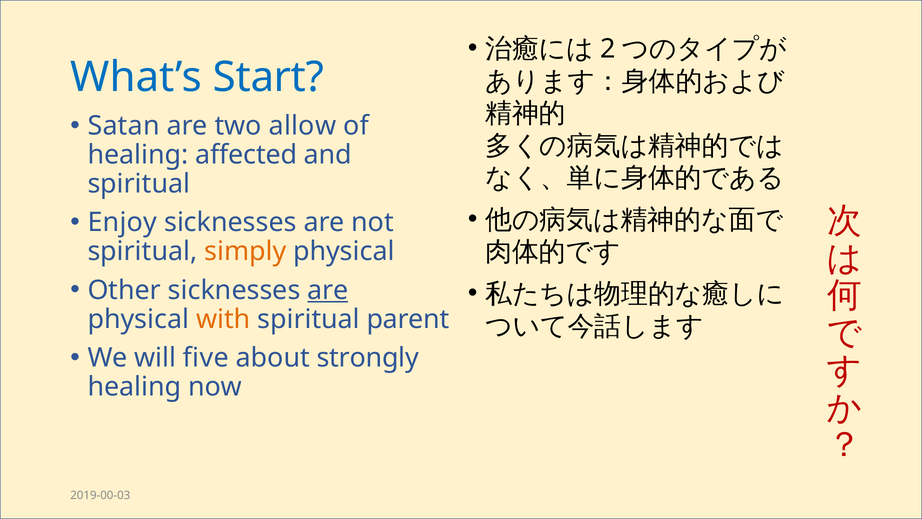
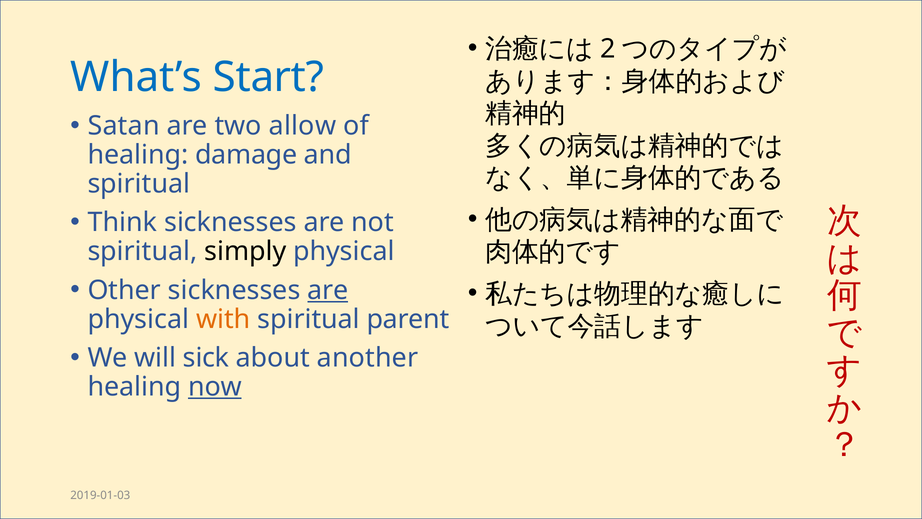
affected: affected -> damage (246, 155)
Enjoy: Enjoy -> Think (122, 222)
simply colour: orange -> black (245, 251)
five: five -> sick (206, 358)
strongly: strongly -> another (368, 358)
now underline: none -> present (215, 387)
2019-00-03: 2019-00-03 -> 2019-01-03 (100, 495)
